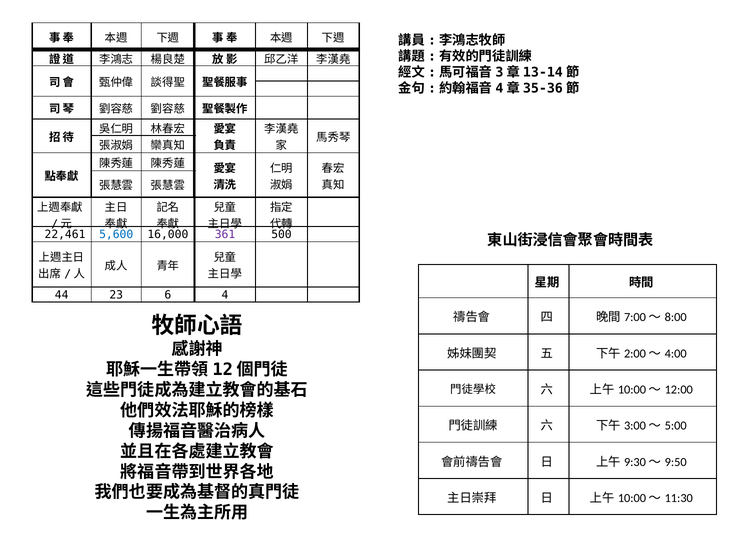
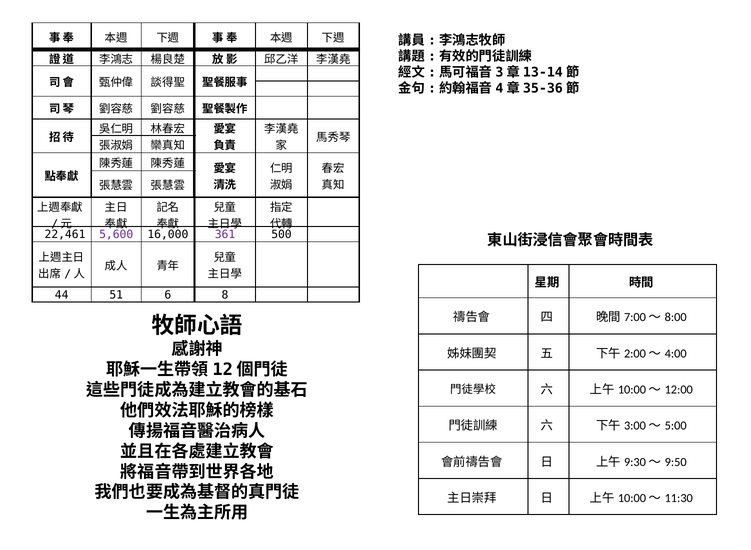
5,600 colour: blue -> purple (116, 235)
23: 23 -> 51 (116, 295)
4: 4 -> 8 (225, 295)
